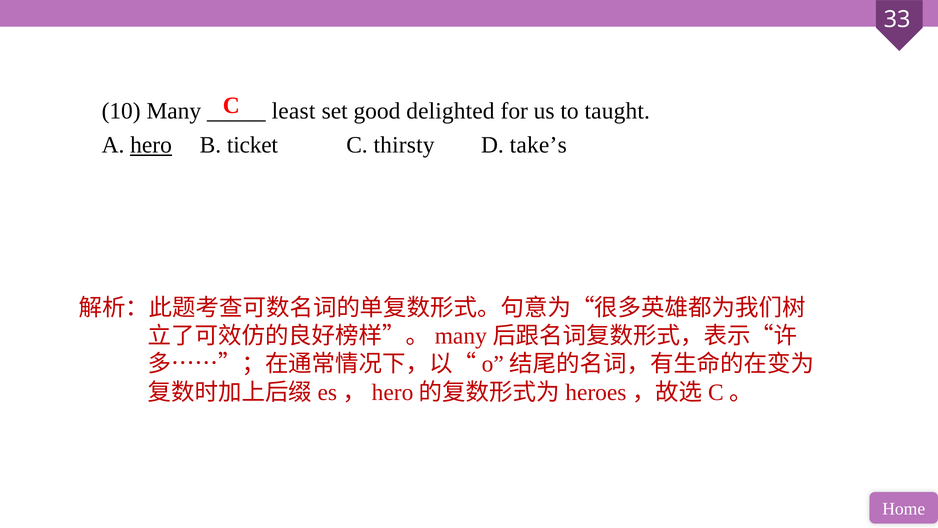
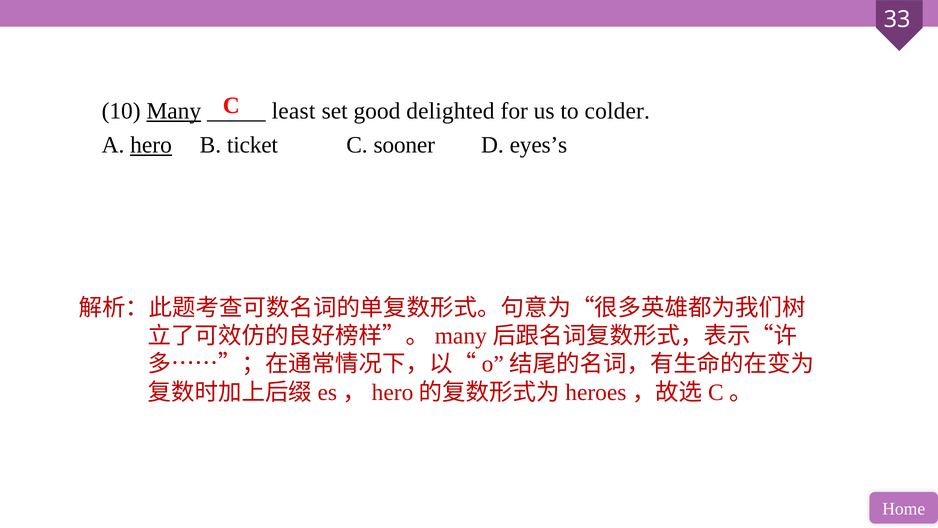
Many underline: none -> present (174, 111)
taught: taught -> colder (617, 111)
thirsty: thirsty -> sooner (404, 145)
take’s: take’s -> eyes’s (538, 145)
